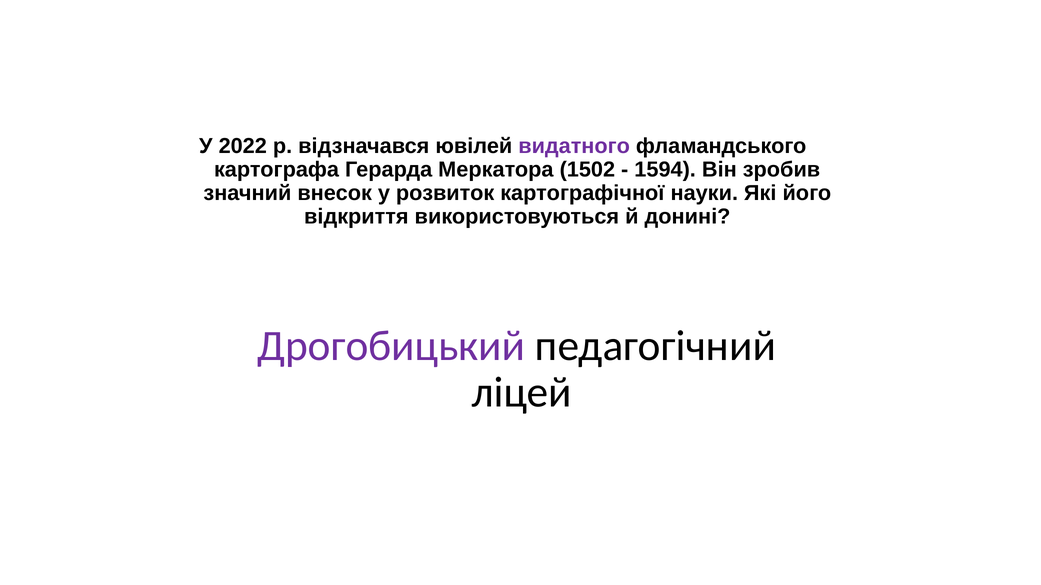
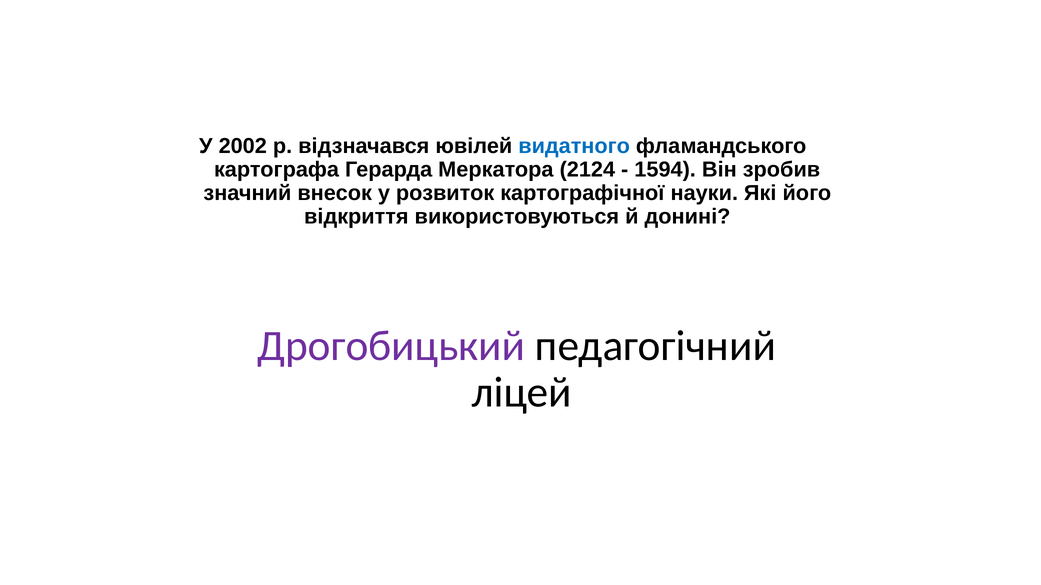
2022: 2022 -> 2002 (243, 146)
видатного colour: purple -> blue (574, 146)
1502: 1502 -> 2124 (587, 170)
